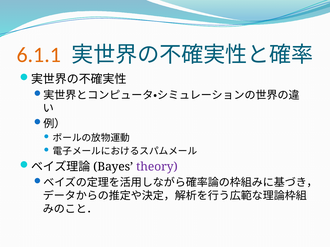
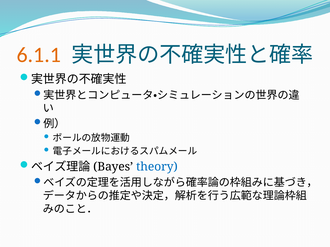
theory colour: purple -> blue (157, 167)
